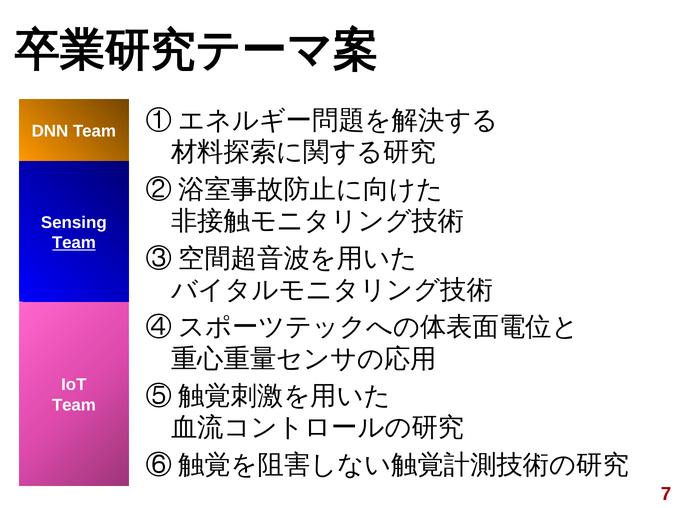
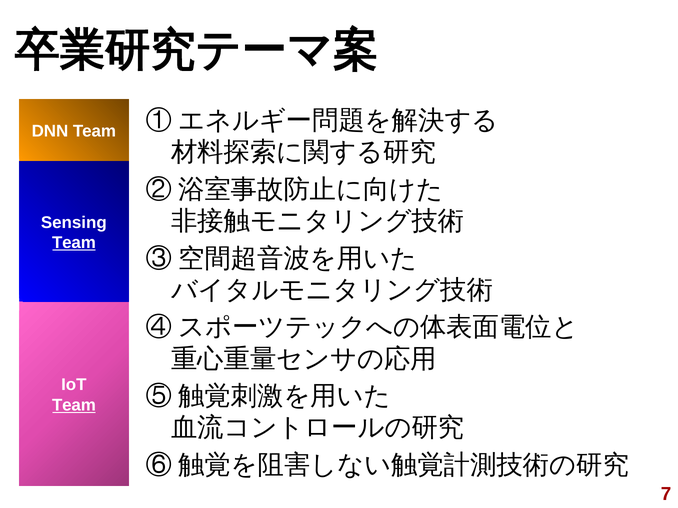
Team underline: none -> present (74, 406)
